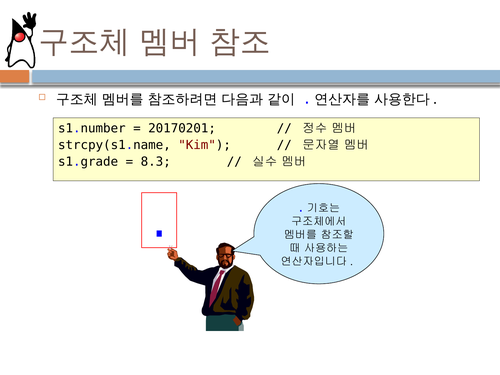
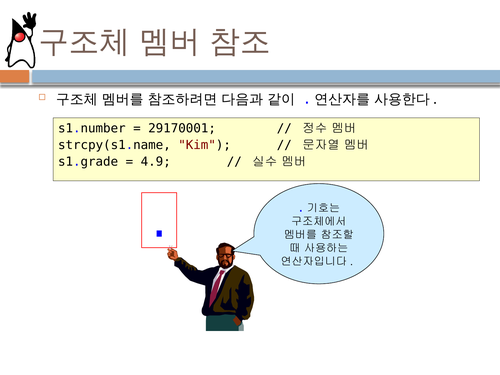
20170201: 20170201 -> 29170001 (182, 128)
8.3: 8.3 -> 4.9 (156, 162)
